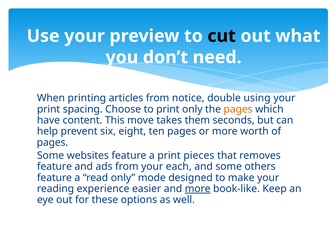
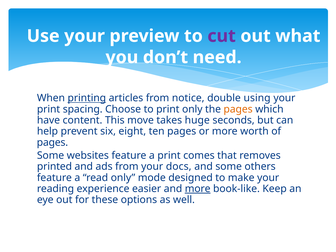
cut colour: black -> purple (222, 36)
printing underline: none -> present (87, 98)
them: them -> huge (197, 120)
pieces: pieces -> comes (199, 155)
feature: feature -> printed (54, 167)
each: each -> docs (179, 167)
